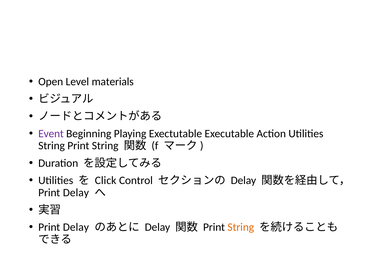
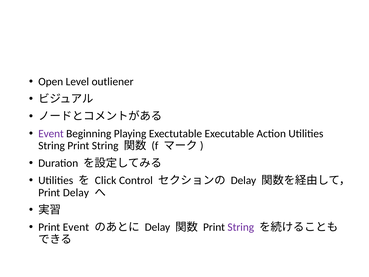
materials: materials -> outliener (113, 82)
Delay: Delay -> Event (76, 227)
String colour: orange -> purple (241, 227)
